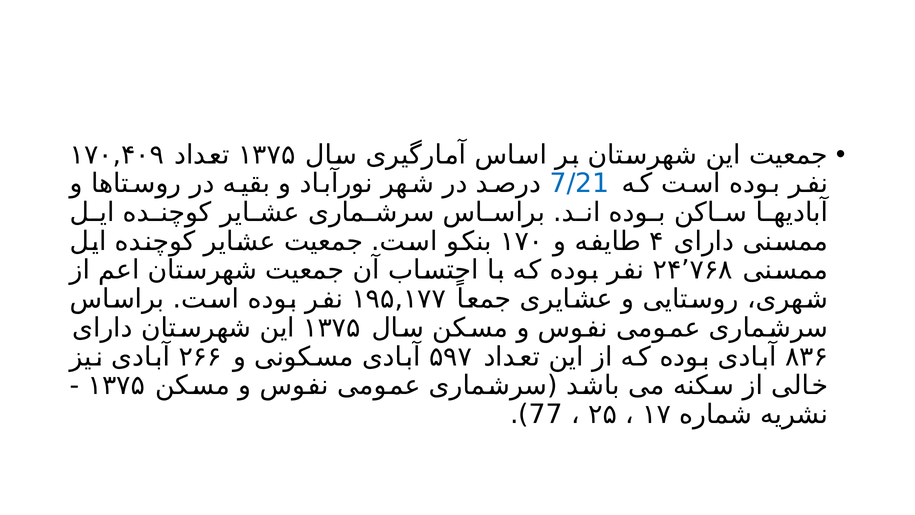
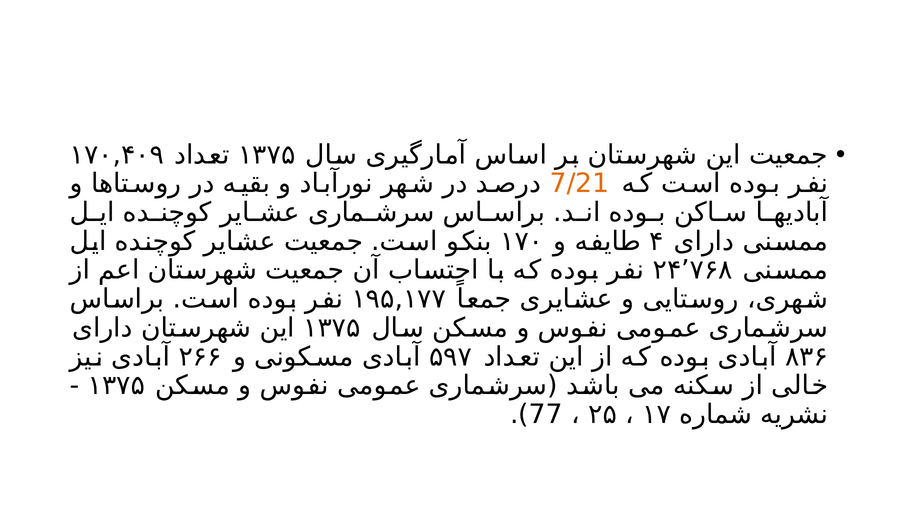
7/21 colour: blue -> orange (579, 184)
